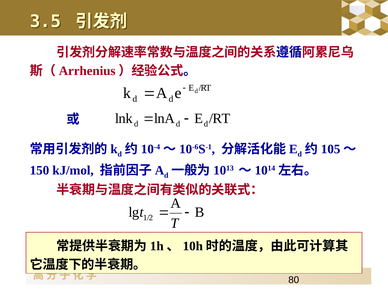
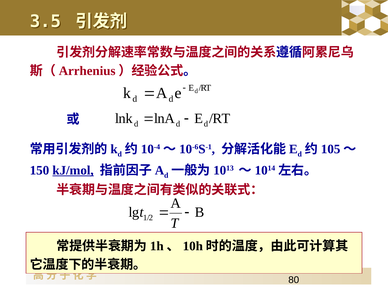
kJ/mol underline: none -> present (73, 170)
